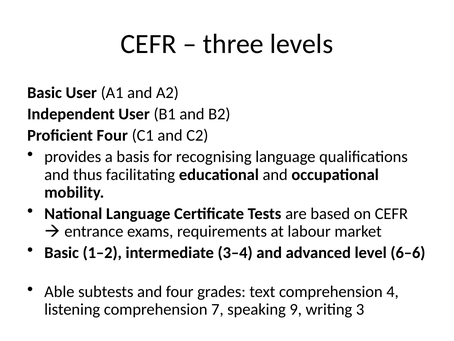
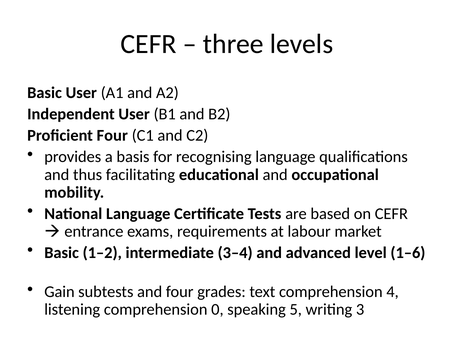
6–6: 6–6 -> 1–6 (408, 252)
Able: Able -> Gain (59, 291)
7: 7 -> 0 (217, 309)
9: 9 -> 5 (296, 309)
